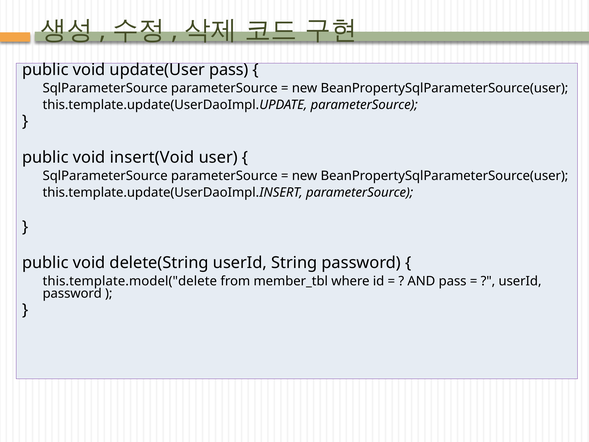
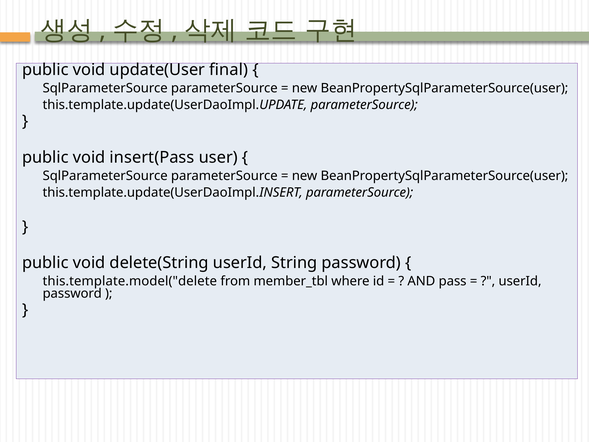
update(User pass: pass -> final (229, 70)
insert(Void: insert(Void -> insert(Pass (152, 157)
